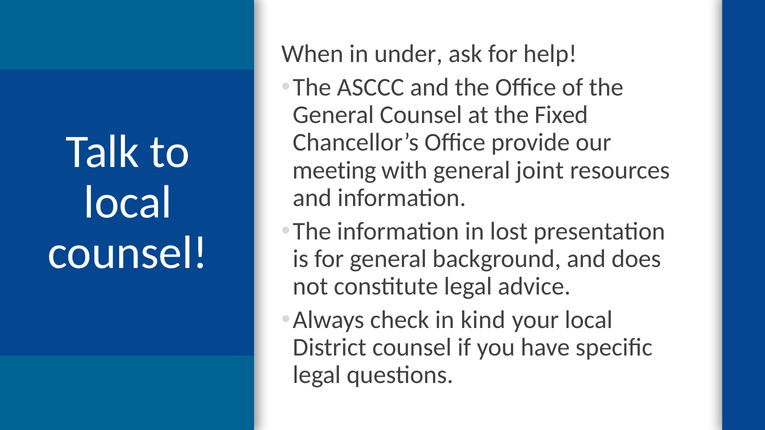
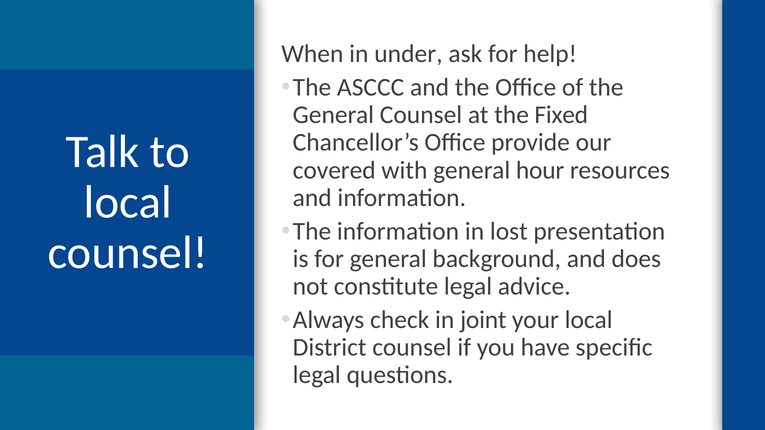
meeting: meeting -> covered (334, 170)
joint: joint -> hour (540, 170)
kind: kind -> joint (483, 320)
